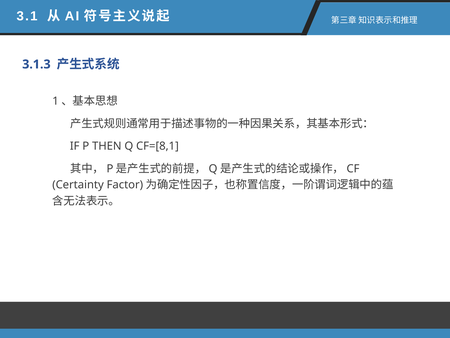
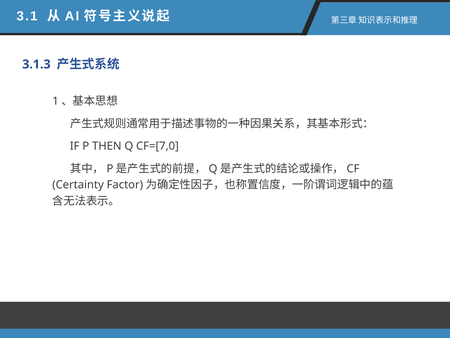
CF=[8,1: CF=[8,1 -> CF=[7,0 (157, 146)
